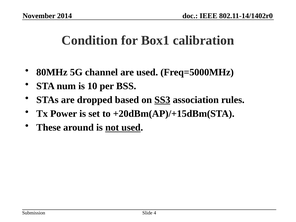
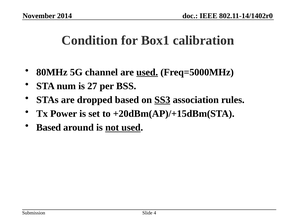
used underline: none -> present (147, 72)
10: 10 -> 27 (92, 86)
These: These -> Based (49, 127)
